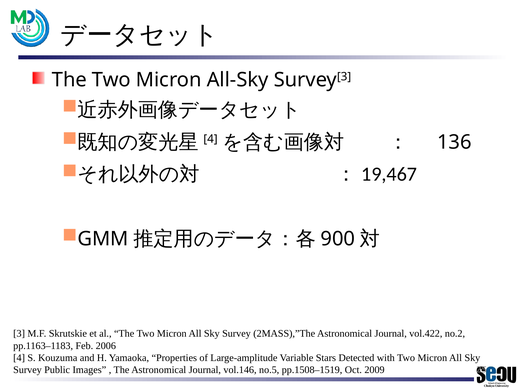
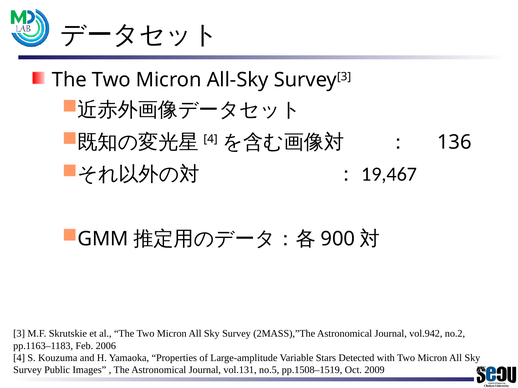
vol.422: vol.422 -> vol.942 (426, 334)
vol.146: vol.146 -> vol.131 (240, 370)
